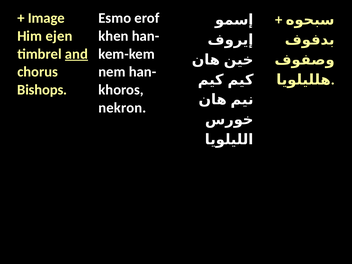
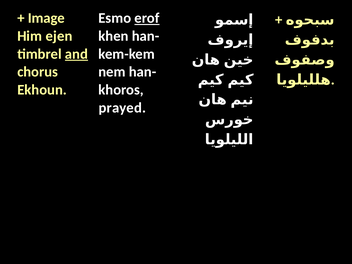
erof underline: none -> present (147, 18)
Bishops: Bishops -> Ekhoun (42, 90)
nekron: nekron -> prayed (122, 108)
